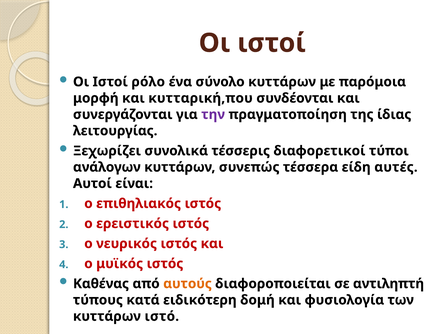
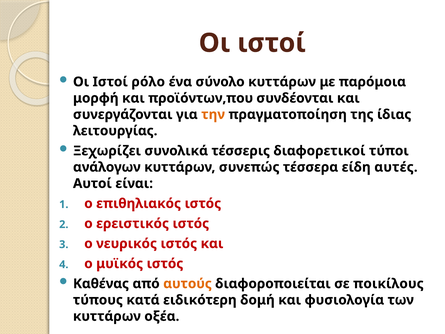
κυτταρική,που: κυτταρική,που -> προϊόντων,που (201, 98)
την colour: purple -> orange (213, 114)
αντιληπτή: αντιληπτή -> ποικίλους (388, 283)
ιστό: ιστό -> οξέα (162, 316)
